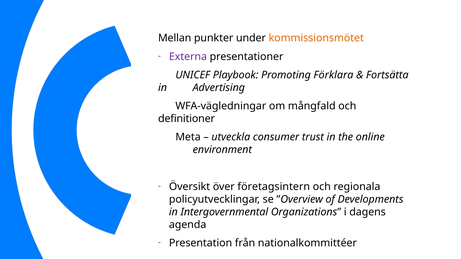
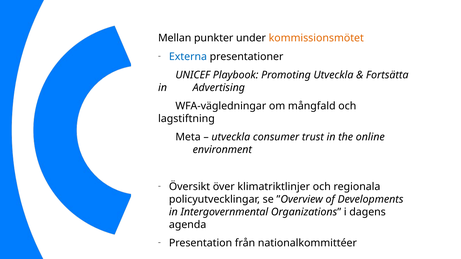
Externa colour: purple -> blue (188, 57)
Promoting Förklara: Förklara -> Utveckla (333, 75)
definitioner: definitioner -> lagstiftning (186, 119)
företagsintern: företagsintern -> klimatriktlinjer (274, 187)
